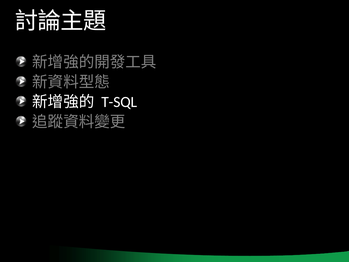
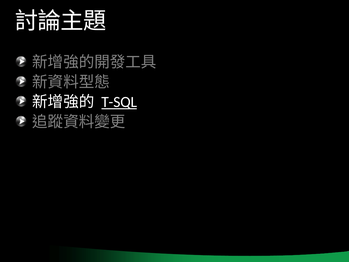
T-SQL underline: none -> present (119, 102)
